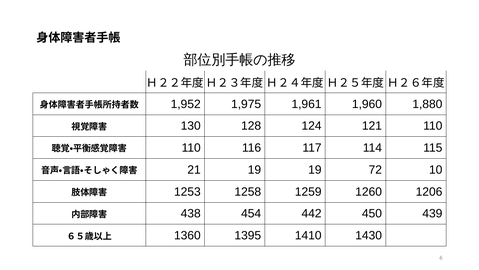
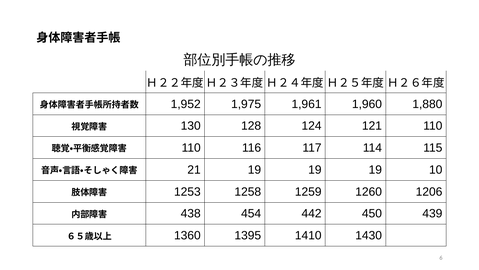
19 19 72: 72 -> 19 (375, 169)
